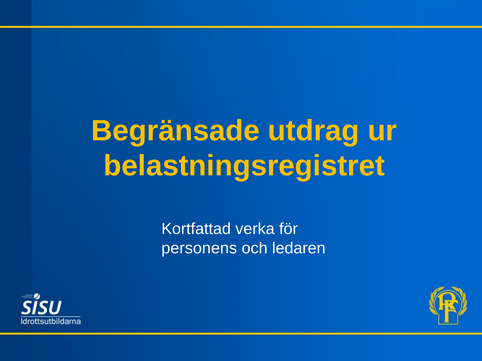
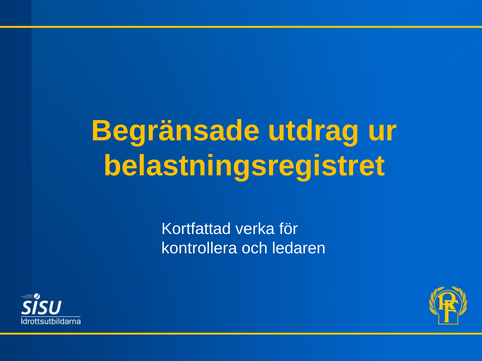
personens: personens -> kontrollera (199, 248)
